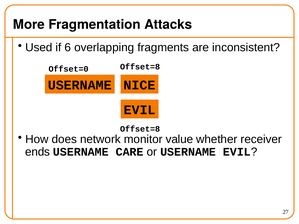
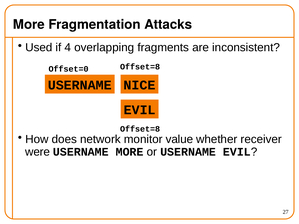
6: 6 -> 4 (68, 48)
ends: ends -> were (38, 152)
USERNAME CARE: CARE -> MORE (130, 152)
